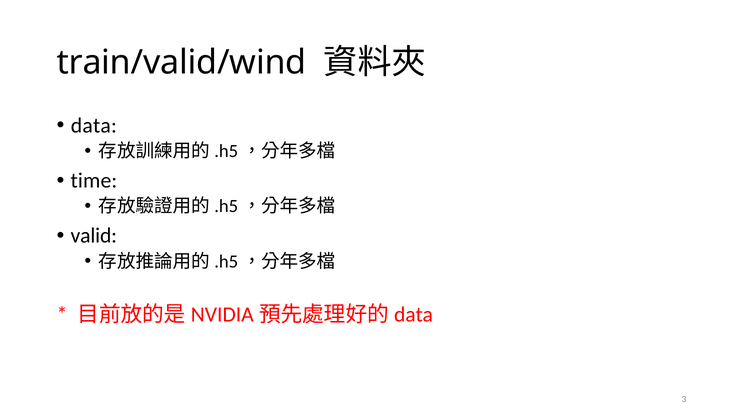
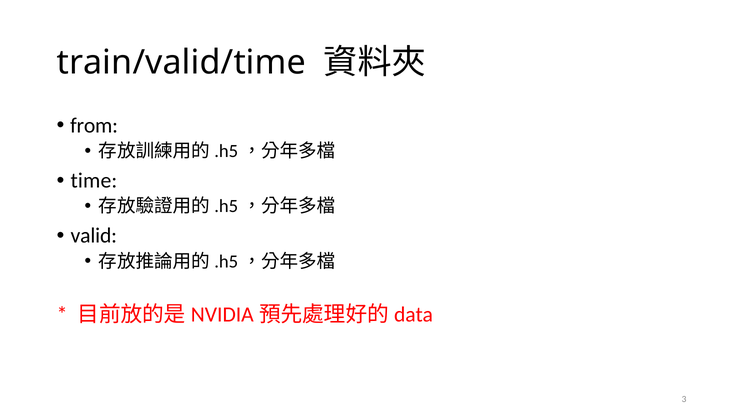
train/valid/wind: train/valid/wind -> train/valid/time (181, 62)
data: data -> from (94, 126)
